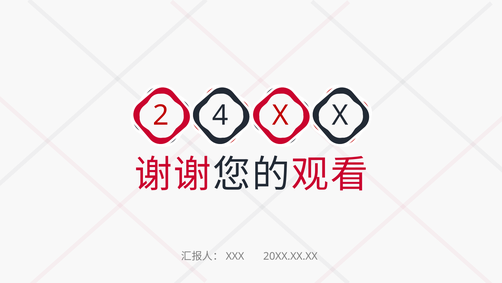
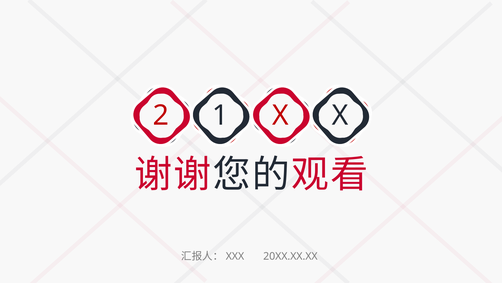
4: 4 -> 1 (220, 115)
